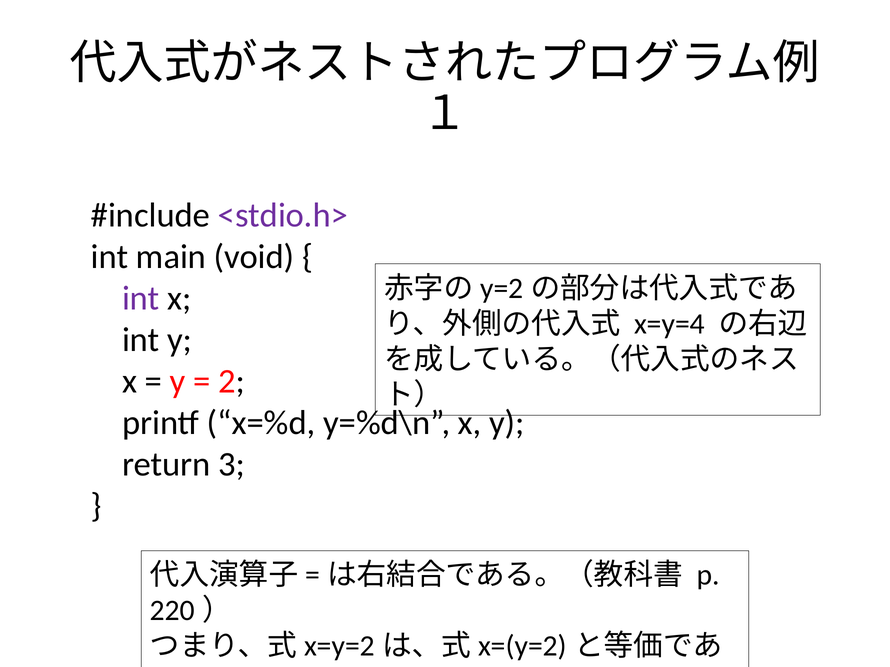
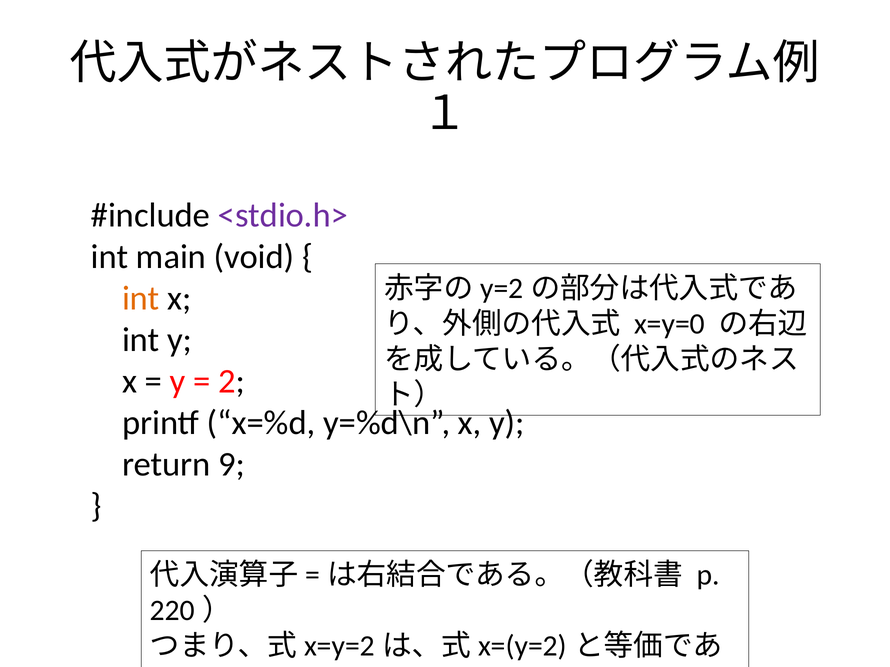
int colour: purple -> orange (141, 298)
x=y=4: x=y=4 -> x=y=0 (669, 324)
3: 3 -> 9 (232, 465)
